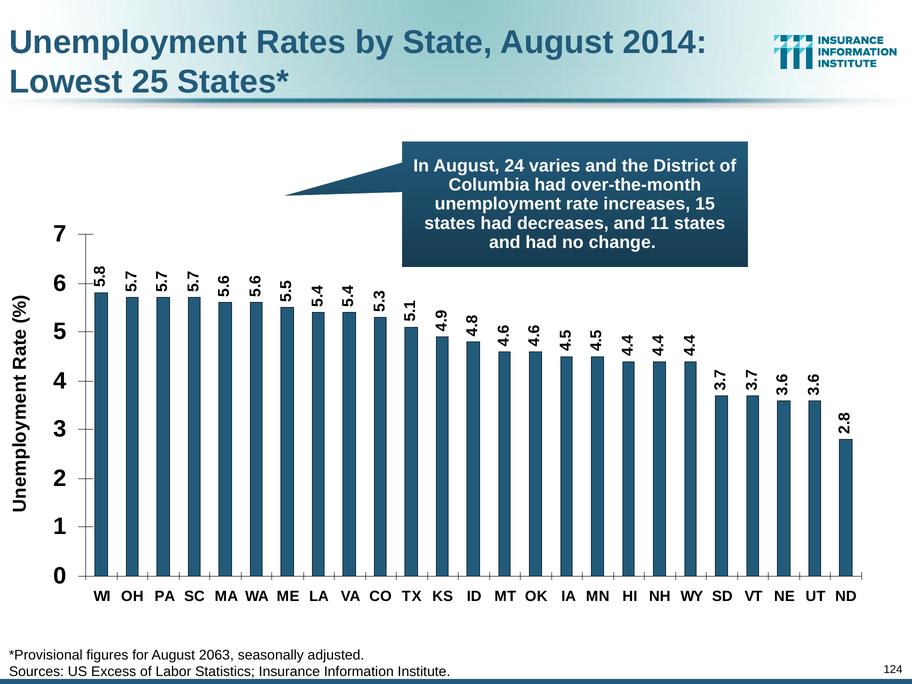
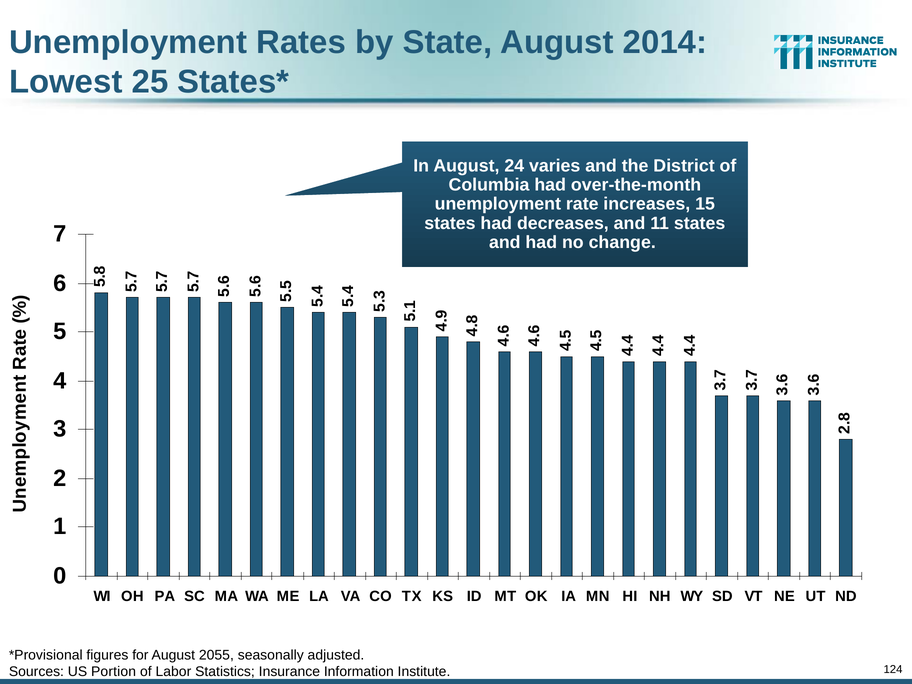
2063: 2063 -> 2055 (216, 655)
Excess: Excess -> Portion (114, 672)
